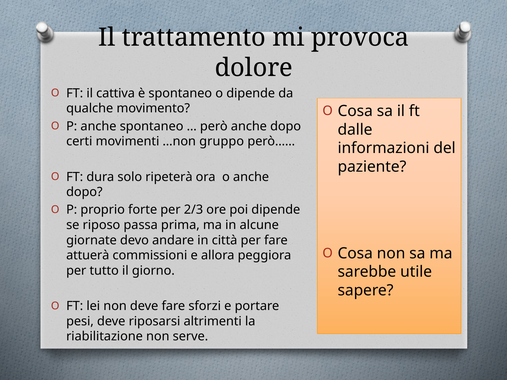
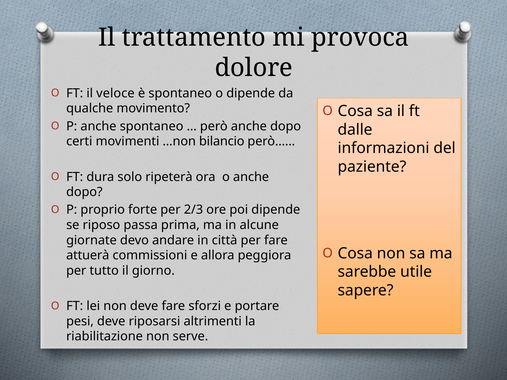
cattiva: cattiva -> veloce (115, 93)
gruppo: gruppo -> bilancio (222, 142)
